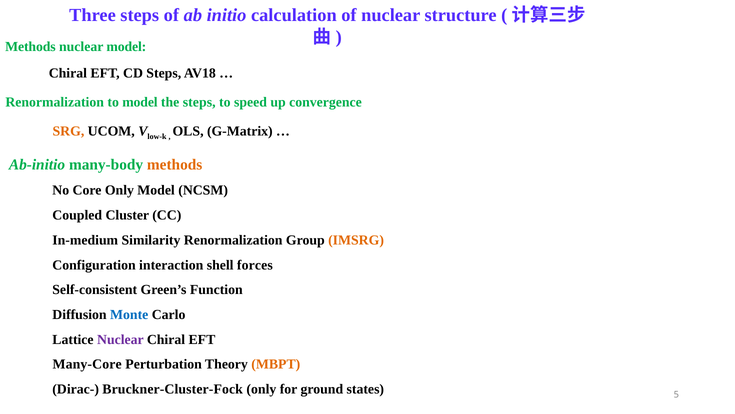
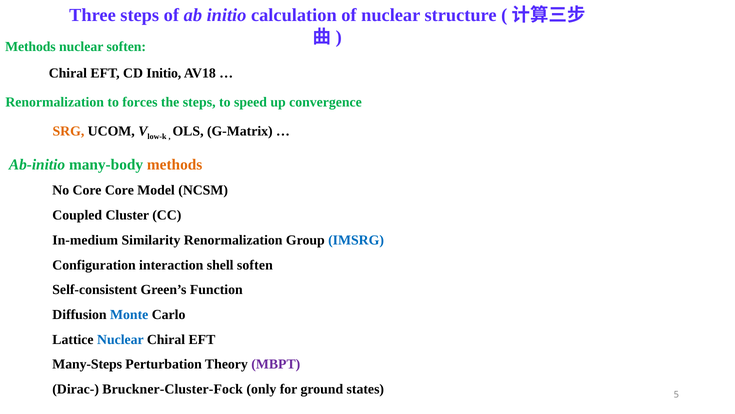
nuclear model: model -> soften (126, 47)
CD Steps: Steps -> Initio (164, 73)
to model: model -> forces (140, 102)
Core Only: Only -> Core (119, 190)
IMSRG colour: orange -> blue (356, 240)
shell forces: forces -> soften (255, 265)
Nuclear colour: purple -> blue (120, 339)
Many-Core: Many-Core -> Many-Steps (87, 364)
MBPT colour: orange -> purple (276, 364)
